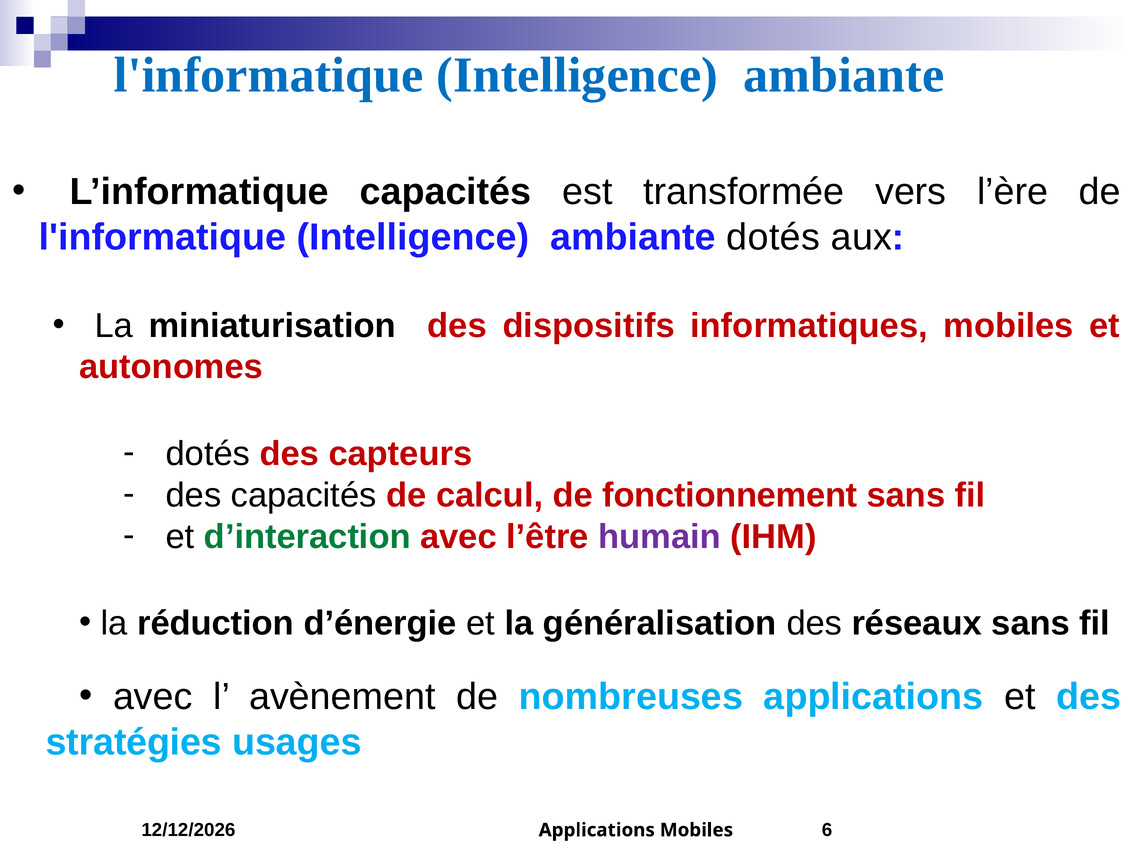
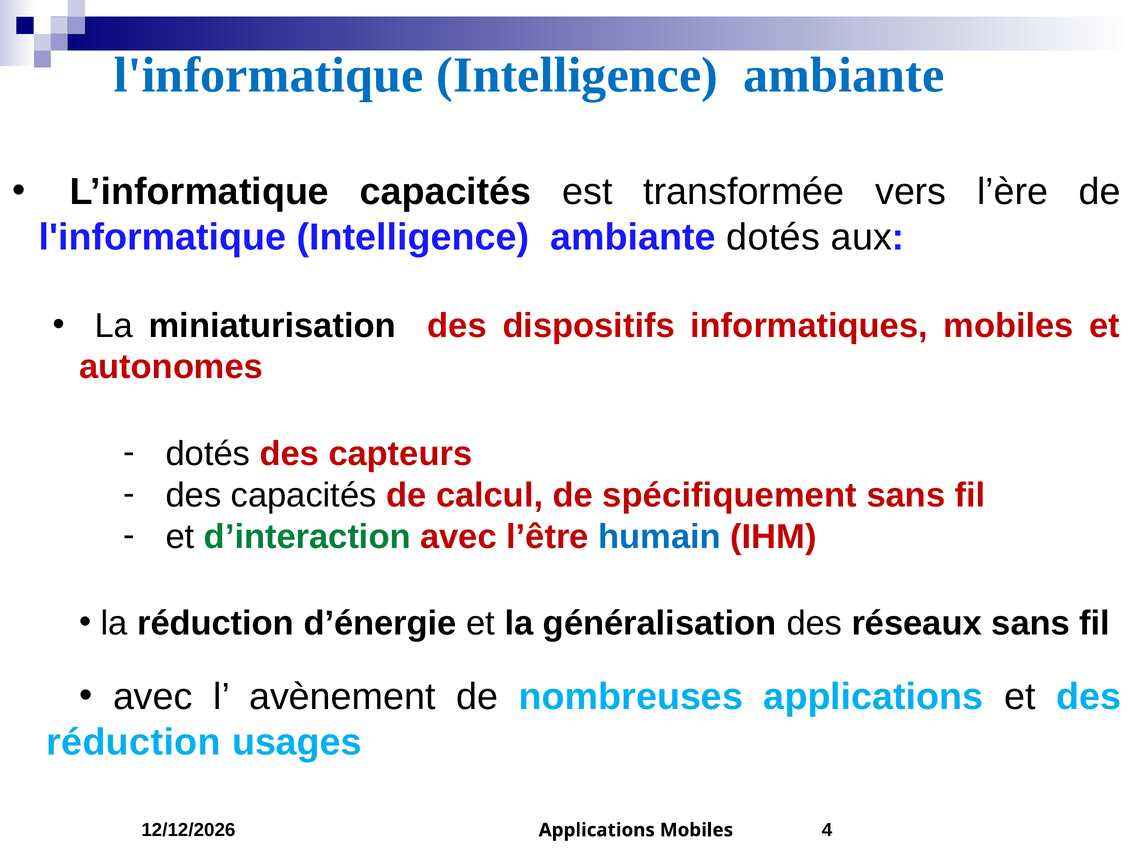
fonctionnement: fonctionnement -> spécifiquement (730, 495)
humain colour: purple -> blue (660, 537)
stratégies: stratégies -> réduction (133, 742)
6: 6 -> 4 (827, 830)
